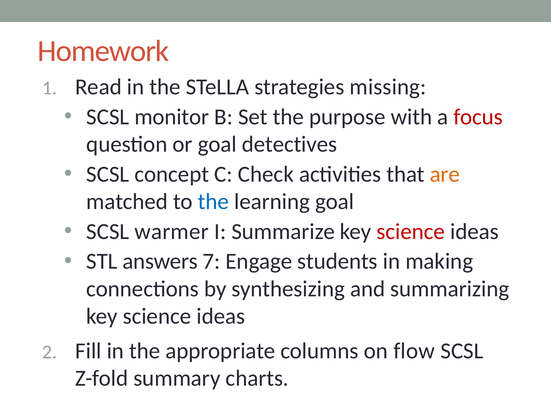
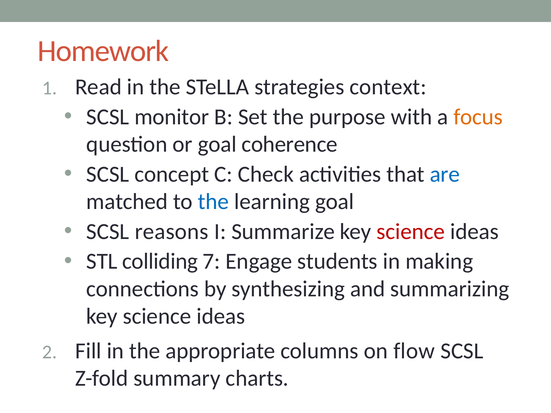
missing: missing -> context (388, 87)
focus colour: red -> orange (478, 117)
detectives: detectives -> coherence (290, 144)
are colour: orange -> blue (445, 174)
warmer: warmer -> reasons (172, 232)
answers: answers -> colliding (160, 262)
